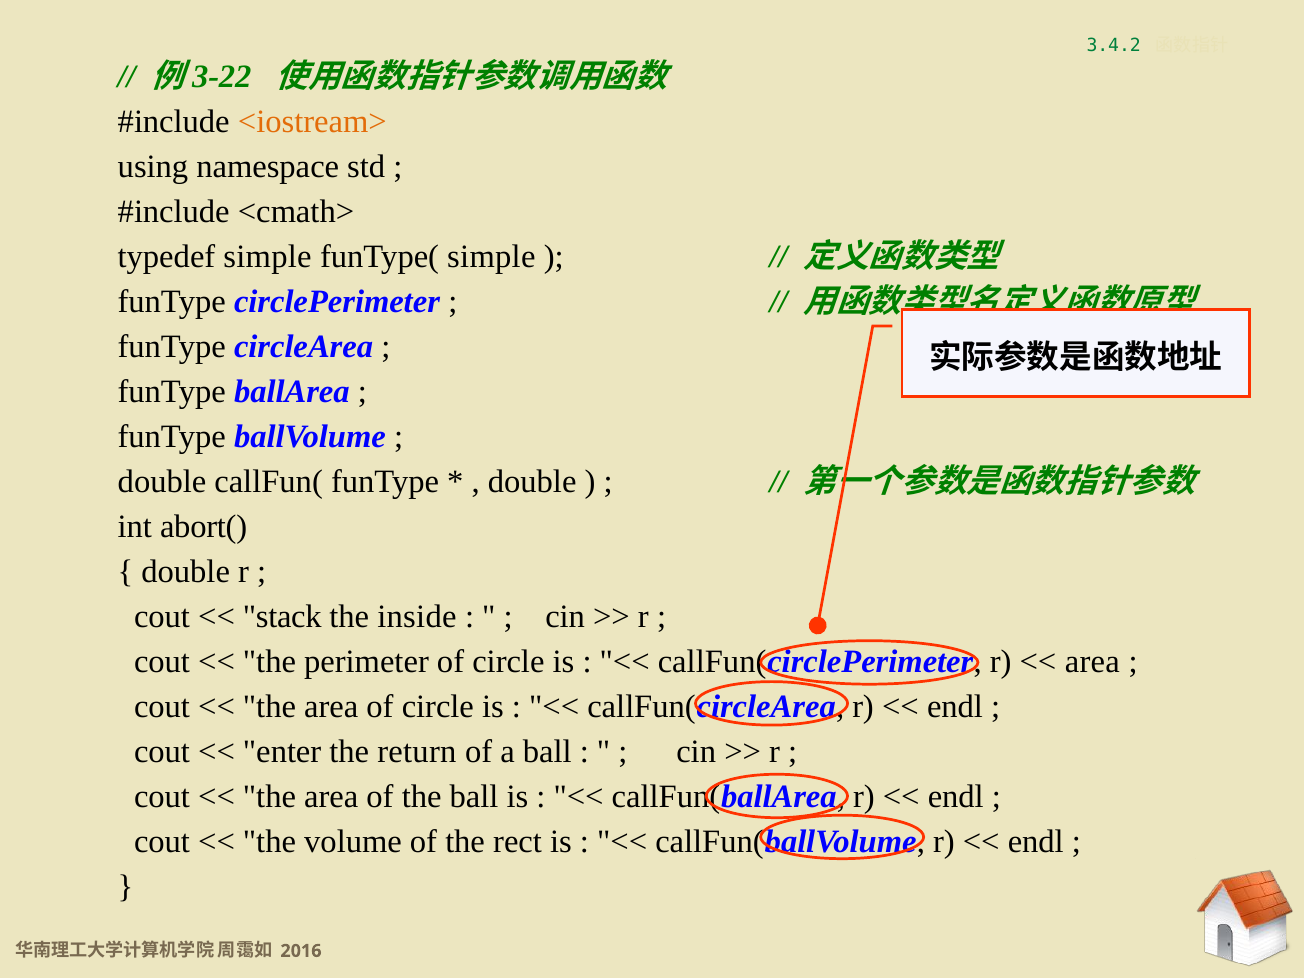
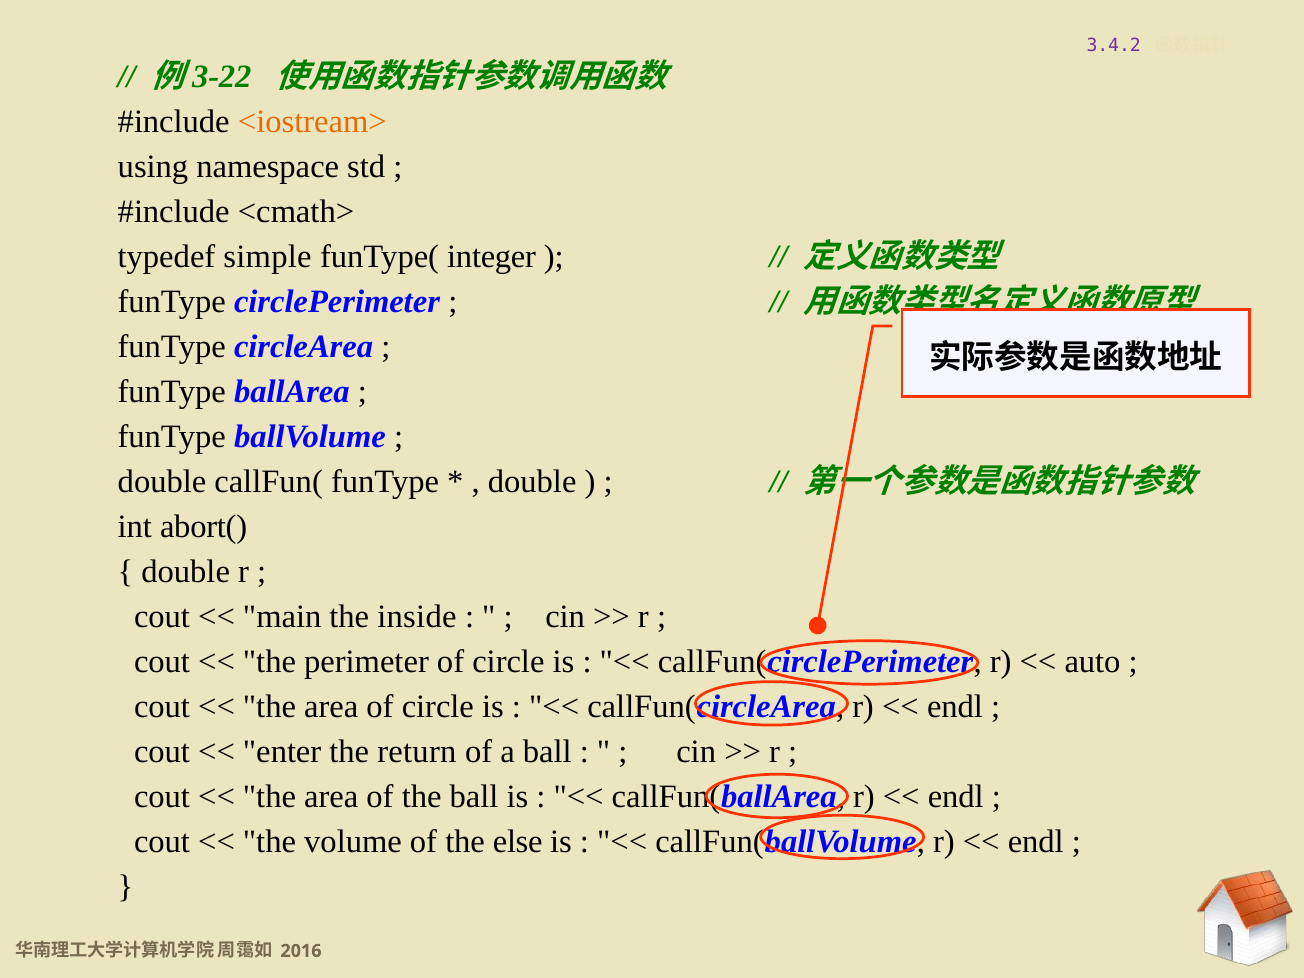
3.4.2 colour: green -> purple (1114, 46)
funType( simple: simple -> integer (492, 257)
stack: stack -> main (282, 617)
area: area -> auto (1093, 662)
rect: rect -> else (518, 842)
